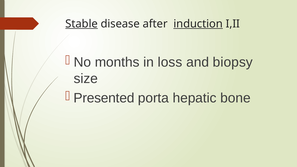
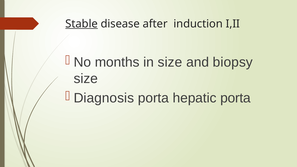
induction underline: present -> none (198, 24)
in loss: loss -> size (170, 62)
Presented: Presented -> Diagnosis (104, 98)
hepatic bone: bone -> porta (236, 98)
